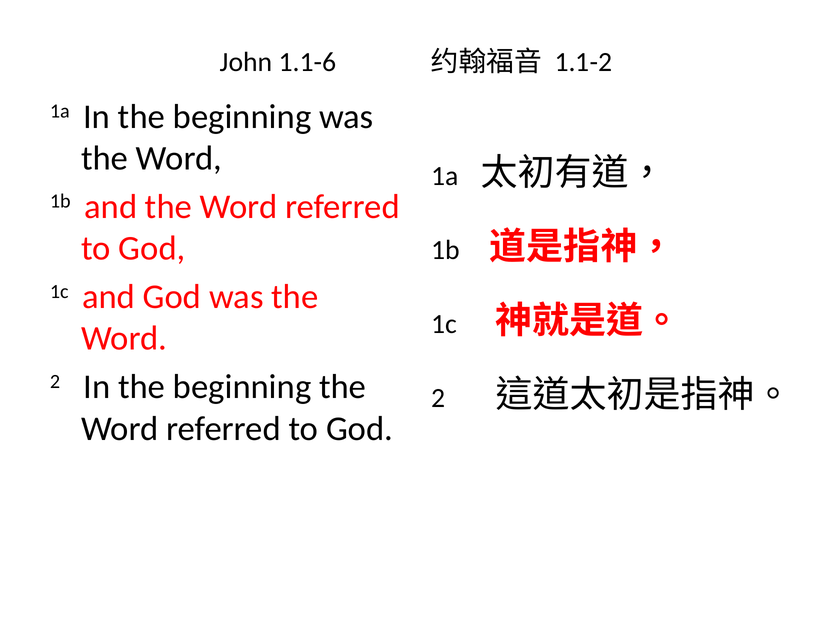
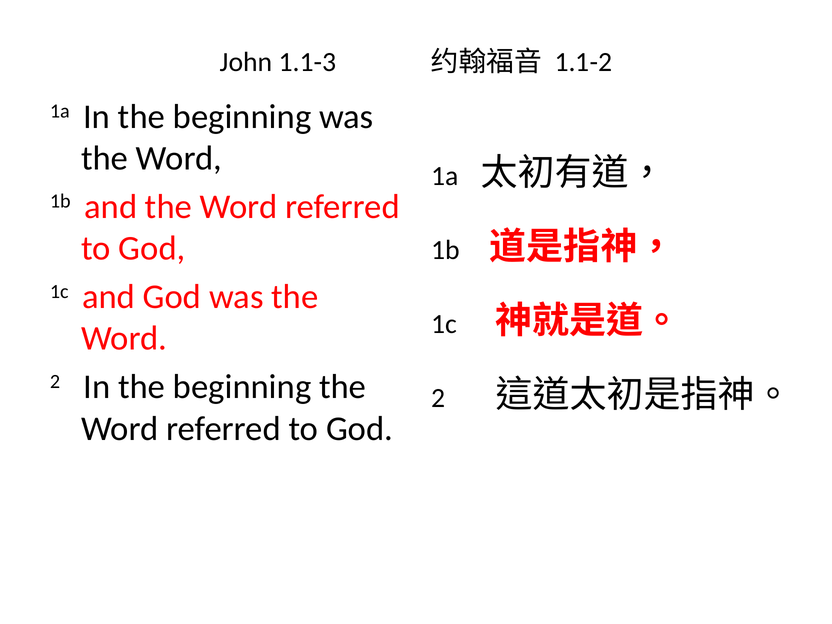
1.1-6: 1.1-6 -> 1.1-3 (308, 62)
